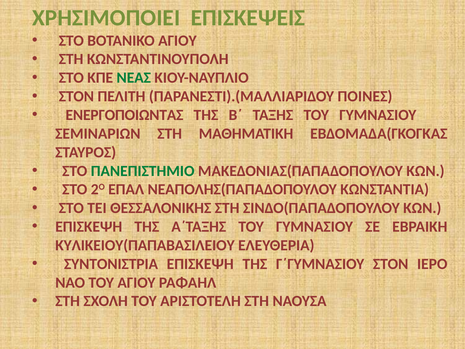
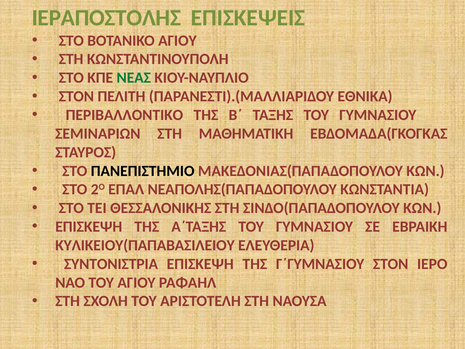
ΧΡΗΣΙΜΟΠΟΙΕΙ: ΧΡΗΣΙΜΟΠΟΙΕΙ -> ΙΕΡΑΠΟΣΤΟΛΗΣ (106, 18)
ΠΟΙΝΕΣ: ΠΟΙΝΕΣ -> ΕΘΝΙΚΑ (365, 96)
ΕΝΕΡΓΟΠΟΙΩΝΤΑΣ: ΕΝΕΡΓΟΠΟΙΩΝΤΑΣ -> ΠΕΡΙΒΑΛΛΟΝΤΙΚΟ (124, 115)
ΠΑΝΕΠΙΣΤΗΜΙΟ colour: green -> black (143, 171)
